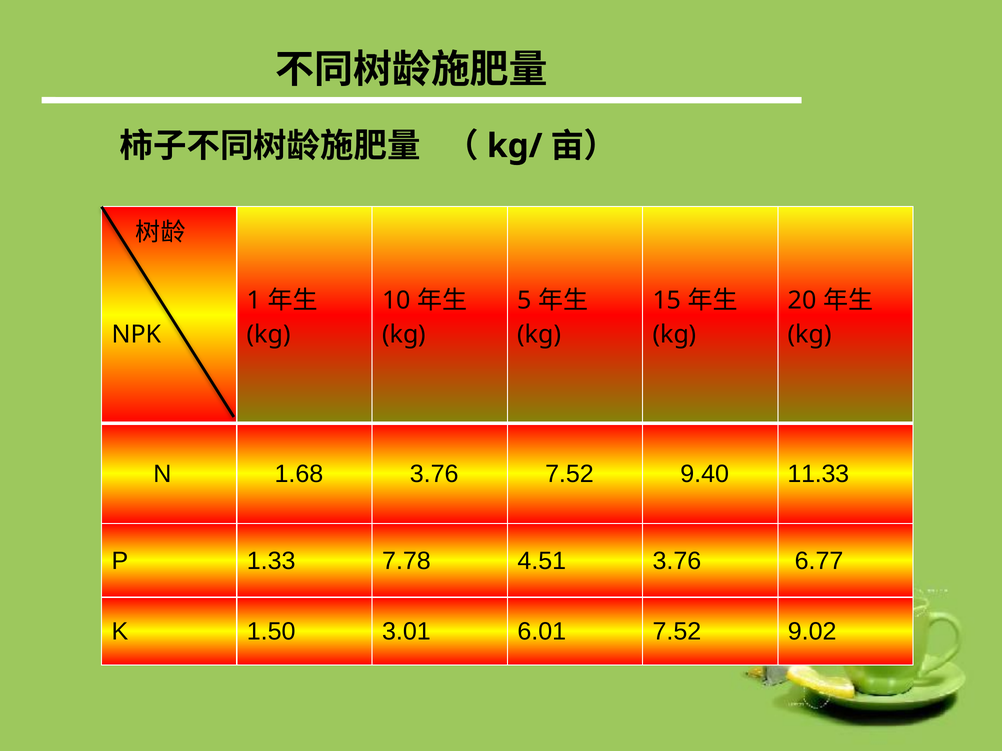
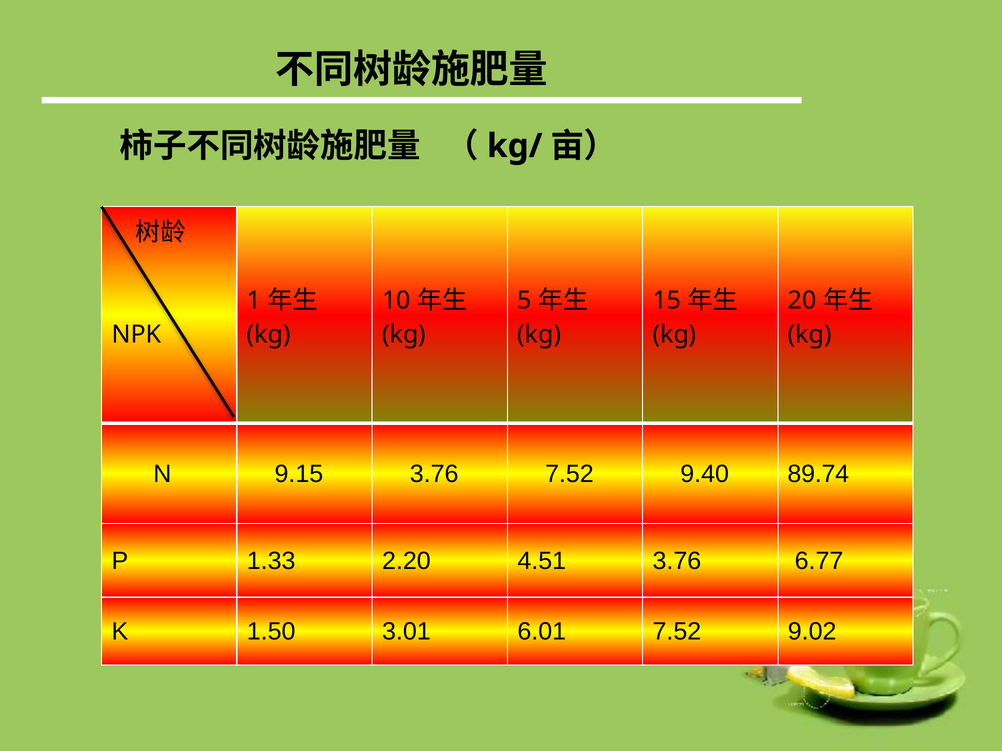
1.68: 1.68 -> 9.15 (299, 474)
11.33: 11.33 -> 89.74 (818, 474)
7.78: 7.78 -> 2.20 (406, 561)
